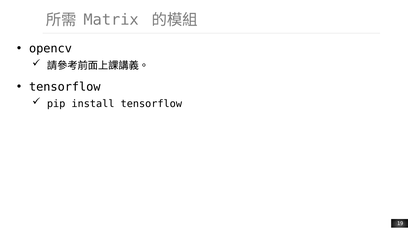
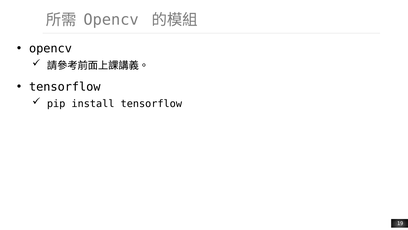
Matrix: Matrix -> Opencv (111, 20)
